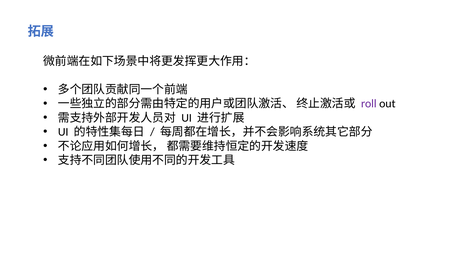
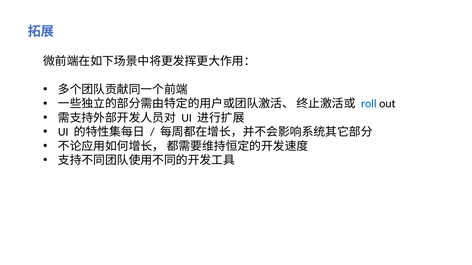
roll colour: purple -> blue (369, 104)
